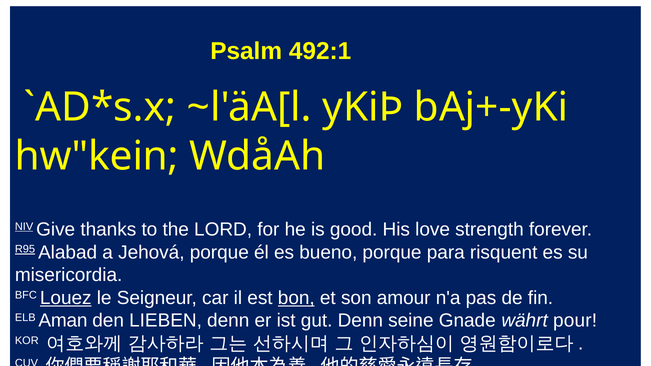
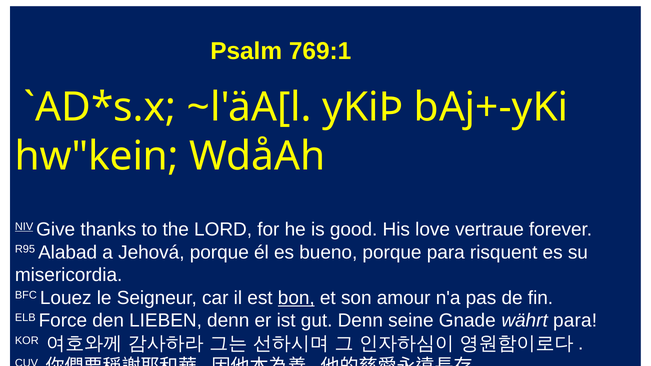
492:1: 492:1 -> 769:1 (320, 51)
strength: strength -> vertraue (490, 230)
R95 underline: present -> none (25, 250)
Louez underline: present -> none (66, 298)
Aman: Aman -> Force (63, 321)
währt pour: pour -> para (575, 321)
